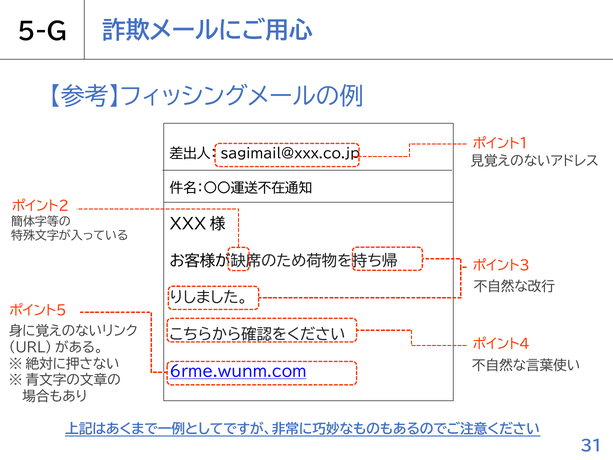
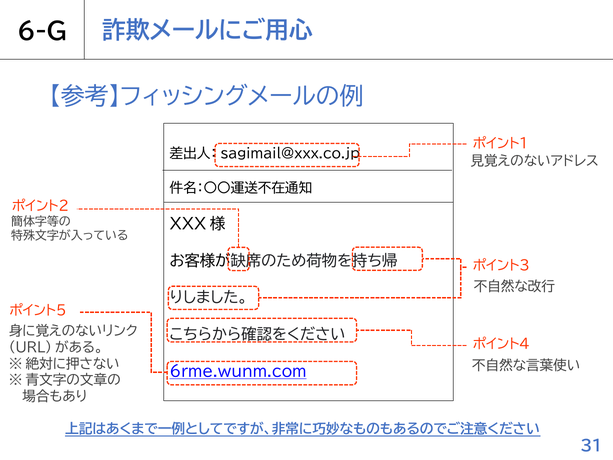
5-G: 5-G -> 6-G (42, 32)
